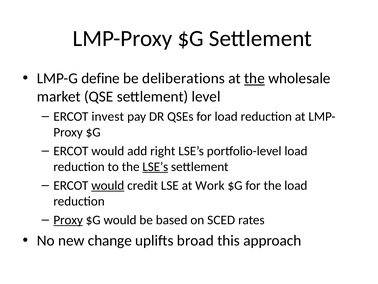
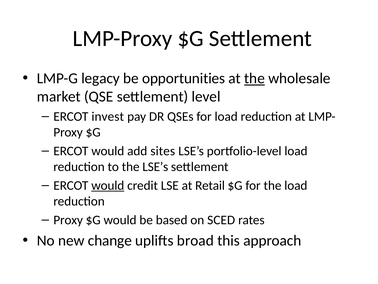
define: define -> legacy (101, 78)
deliberations: deliberations -> opportunities (184, 78)
right: right -> sites (163, 151)
LSE’s underline: present -> none (155, 167)
Work: Work -> Retail (210, 185)
Proxy underline: present -> none (68, 220)
